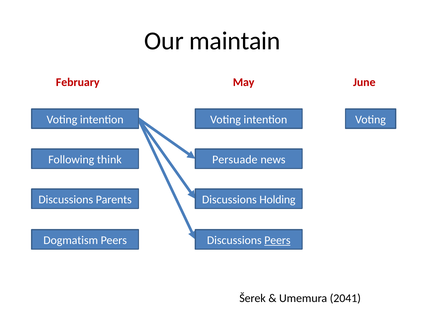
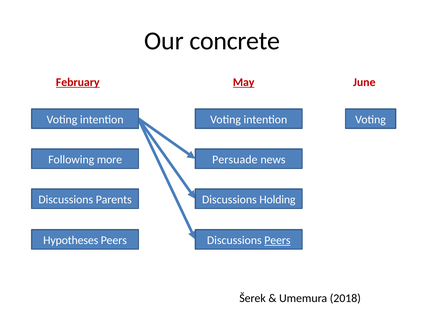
maintain: maintain -> concrete (235, 41)
February underline: none -> present (78, 82)
May underline: none -> present (244, 82)
think: think -> more (109, 160)
Dogmatism: Dogmatism -> Hypotheses (71, 240)
2041: 2041 -> 2018 (345, 298)
